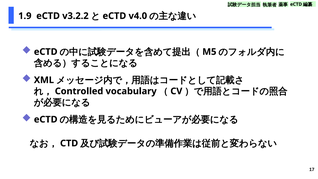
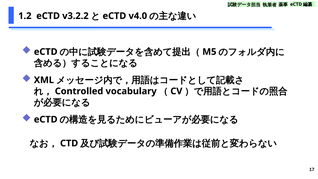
1.9: 1.9 -> 1.2 (25, 16)
